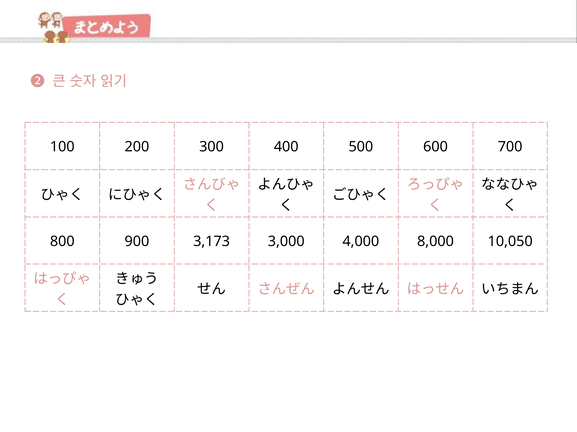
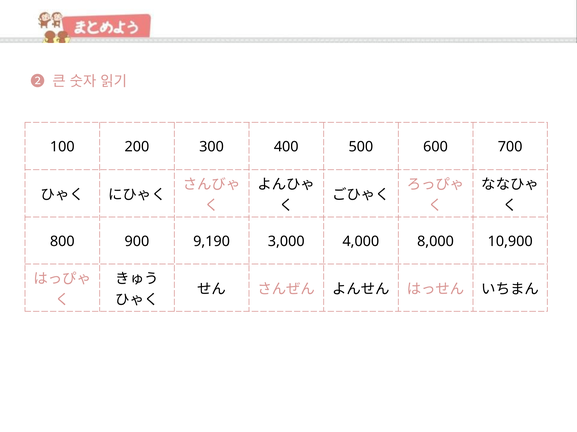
3,173: 3,173 -> 9,190 (212, 242)
10,050: 10,050 -> 10,900 (510, 242)
